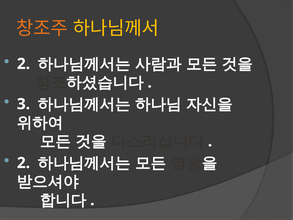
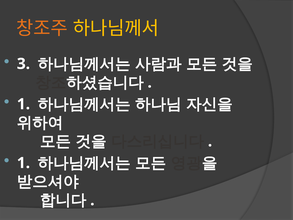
2: 2 -> 3 (23, 64)
3: 3 -> 1 (23, 104)
2: 2 -> 1 (23, 163)
